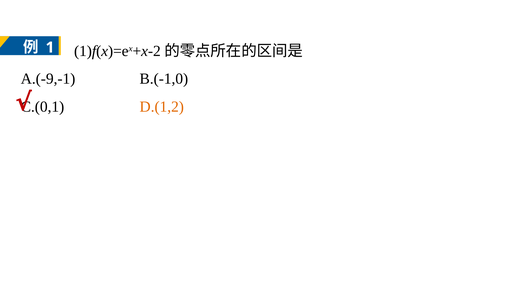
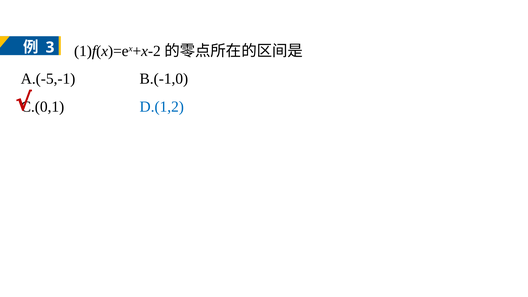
1: 1 -> 3 (50, 47)
A.(-9,-1: A.(-9,-1 -> A.(-5,-1 (48, 79)
D.(1,2 colour: orange -> blue (162, 107)
